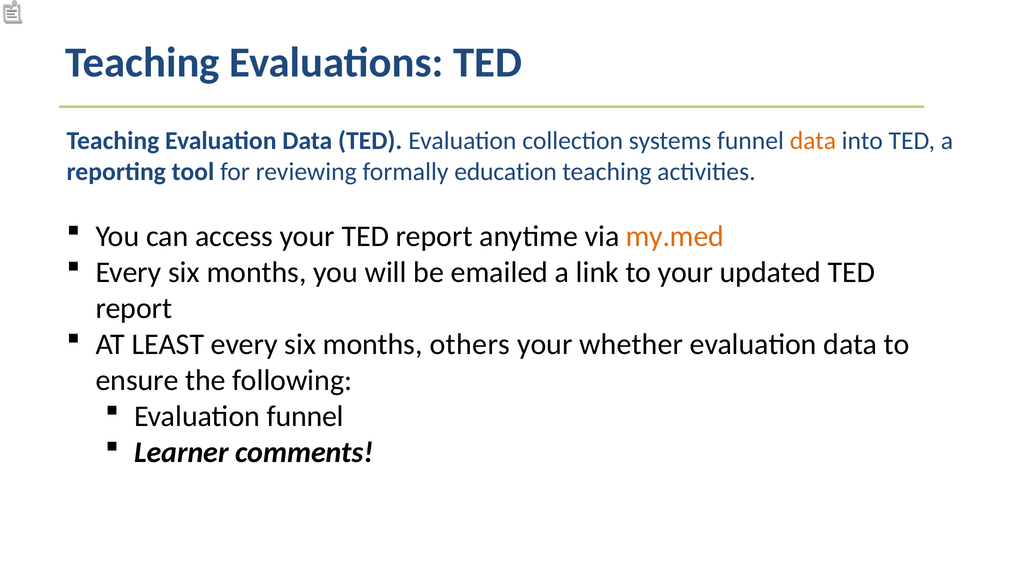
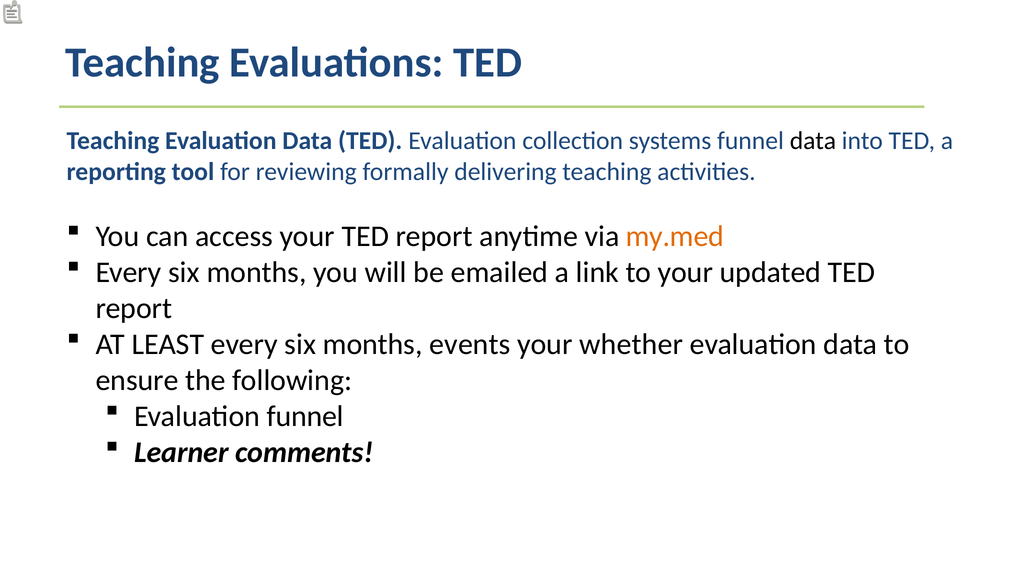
data colour: orange -> black (813, 141)
education: education -> delivering (505, 172)
others: others -> events (470, 344)
